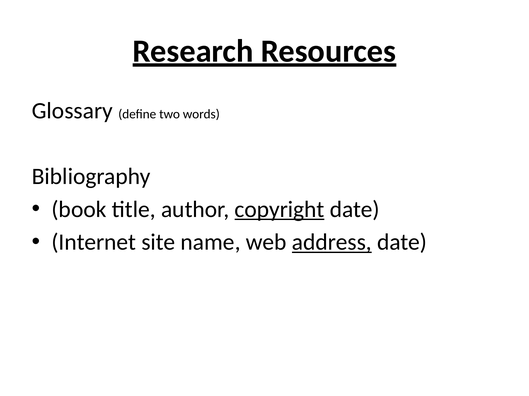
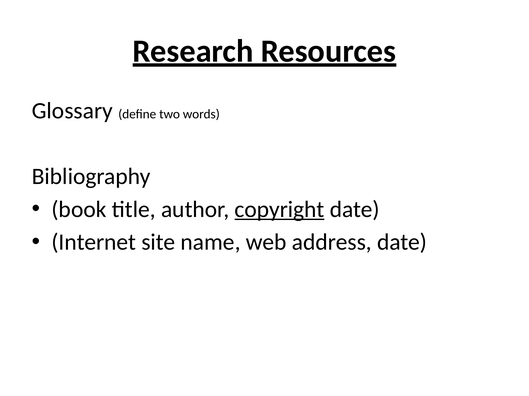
address underline: present -> none (332, 243)
